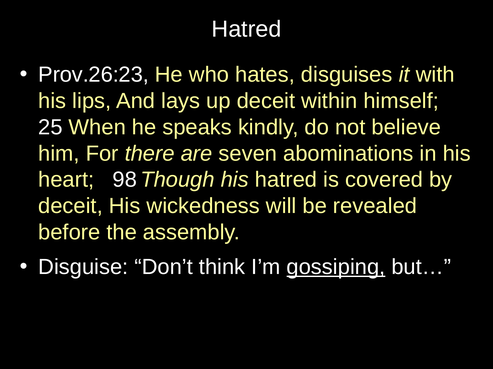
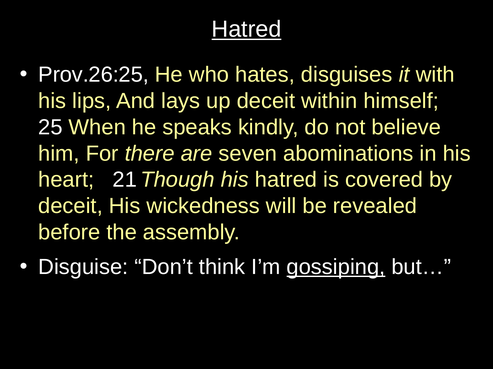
Hatred underline: none -> present (246, 29)
Prov.26:23: Prov.26:23 -> Prov.26:25 (94, 75)
98: 98 -> 21 (125, 180)
